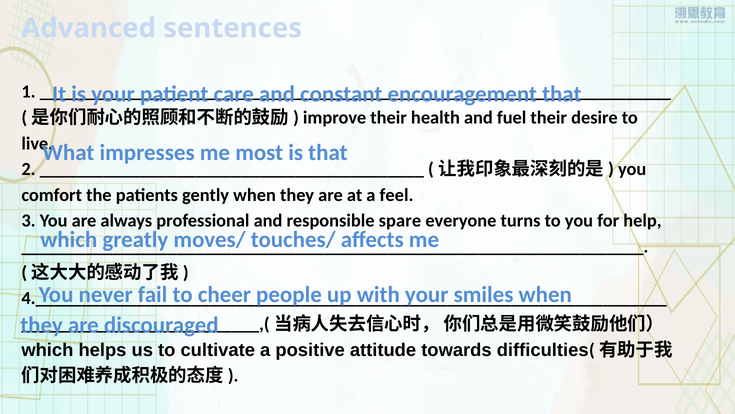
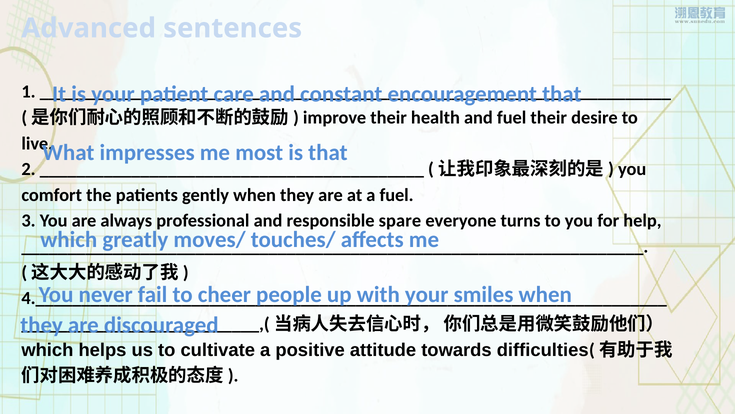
a feel: feel -> fuel (397, 195)
